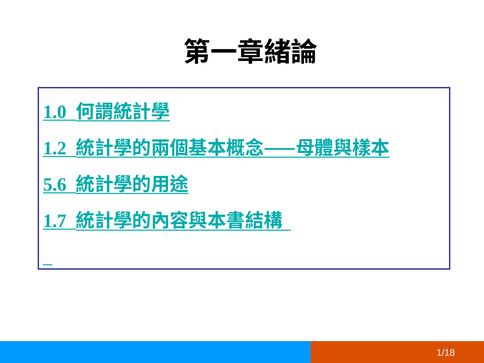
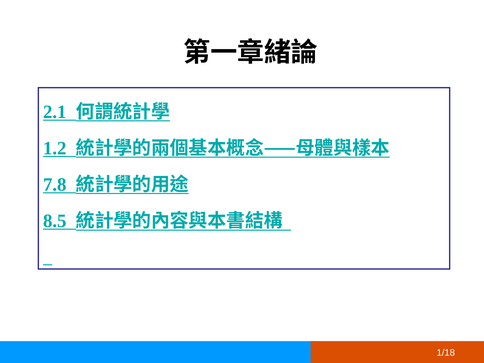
1.0: 1.0 -> 2.1 (55, 112)
5.6: 5.6 -> 7.8 (55, 185)
1.7: 1.7 -> 8.5 (55, 221)
